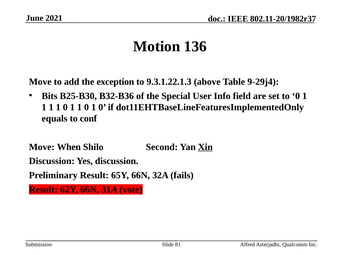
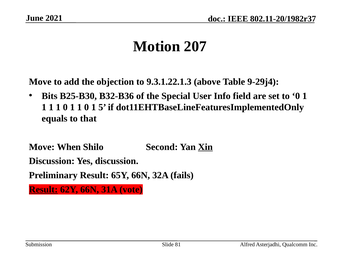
136: 136 -> 207 (195, 46)
exception: exception -> objection (115, 82)
0 1 0: 0 -> 5 (102, 107)
conf: conf -> that (88, 119)
Result underline: none -> present (43, 189)
